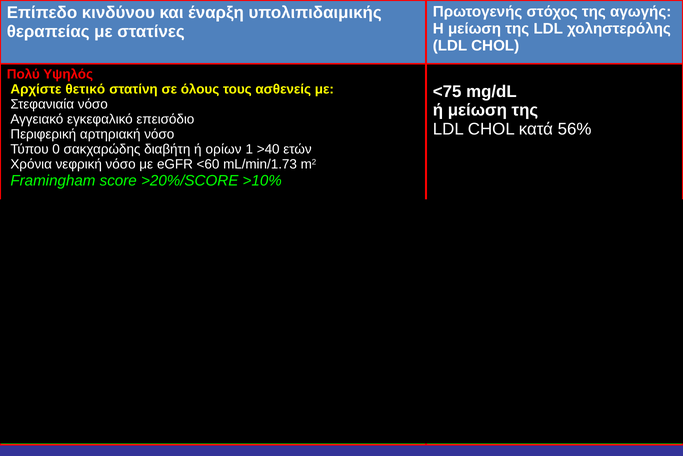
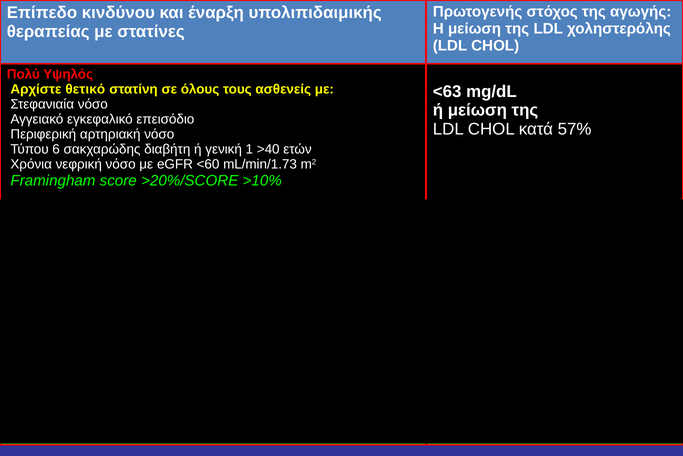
<75: <75 -> <63 (447, 91)
56%: 56% -> 57% (575, 129)
0: 0 -> 6 (56, 149)
ορίων: ορίων -> γενική (224, 149)
